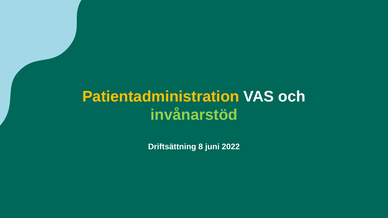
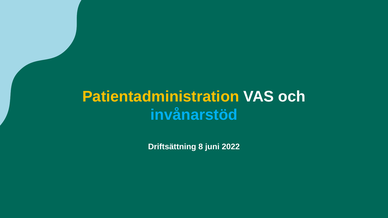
invånarstöd colour: light green -> light blue (194, 115)
